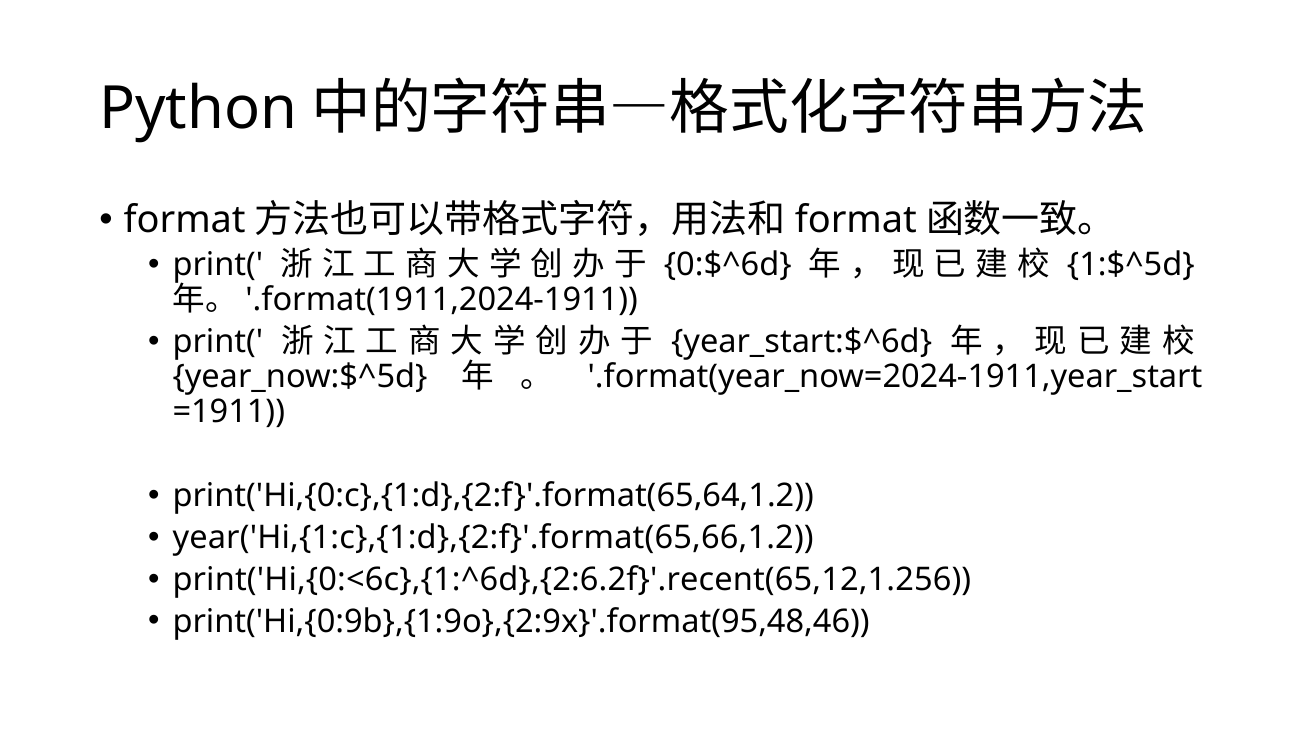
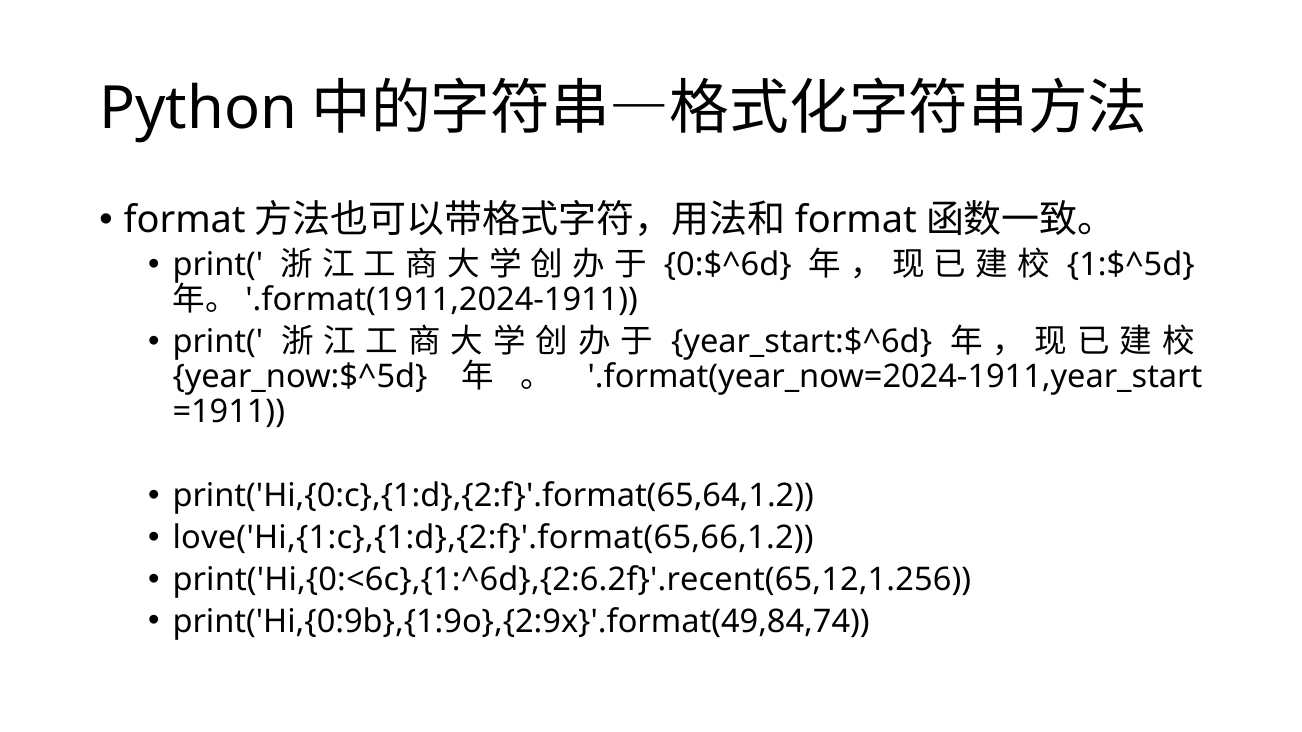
year('Hi,{1:c},{1:d},{2:f}'.format(65,66,1.2: year('Hi,{1:c},{1:d},{2:f}'.format(65,66,1.2 -> love('Hi,{1:c},{1:d},{2:f}'.format(65,66,1.2 (493, 538)
print('Hi,{0:9b},{1:9o},{2:9x}'.format(95,48,46: print('Hi,{0:9b},{1:9o},{2:9x}'.format(95,48,46 -> print('Hi,{0:9b},{1:9o},{2:9x}'.format(49,84,74 (521, 622)
